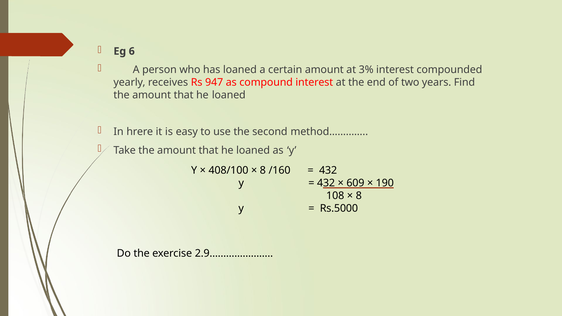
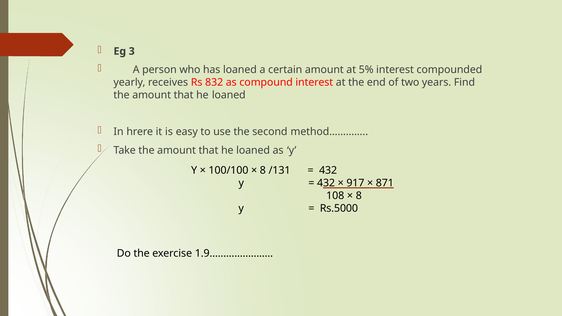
6: 6 -> 3 (132, 51)
3%: 3% -> 5% (366, 70)
947: 947 -> 832 (214, 82)
408/100: 408/100 -> 100/100 (228, 170)
/160: /160 -> /131 (280, 170)
609: 609 -> 917 (355, 183)
190: 190 -> 871 (385, 183)
2.9…………………: 2.9………………… -> 1.9………………… (234, 253)
